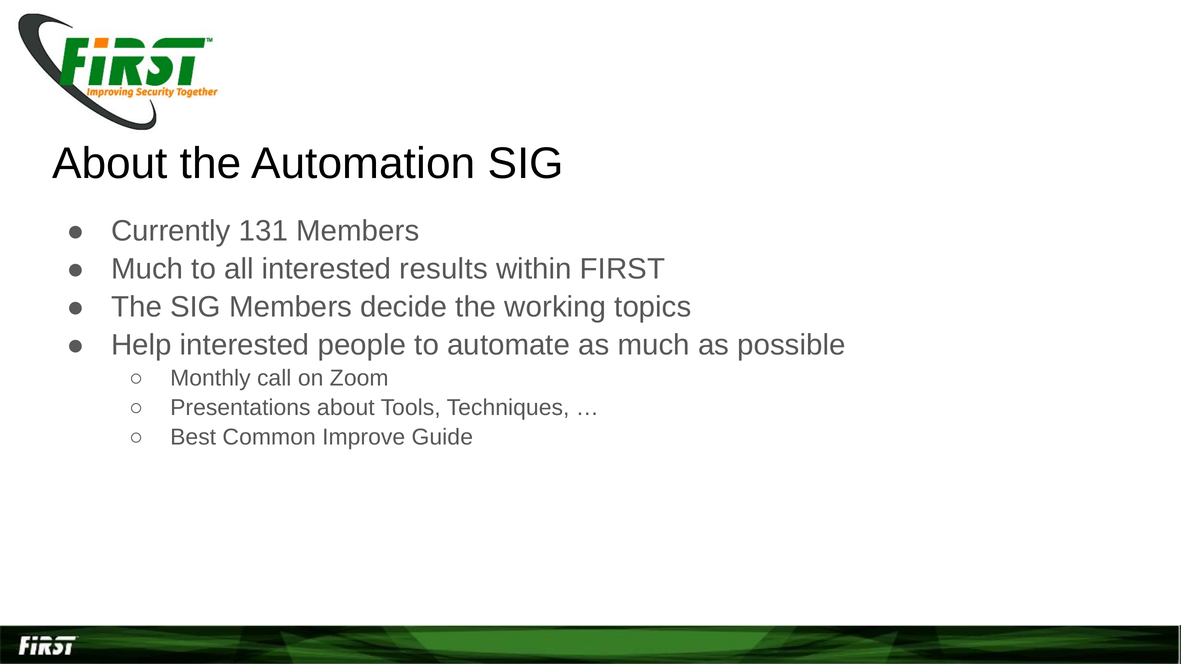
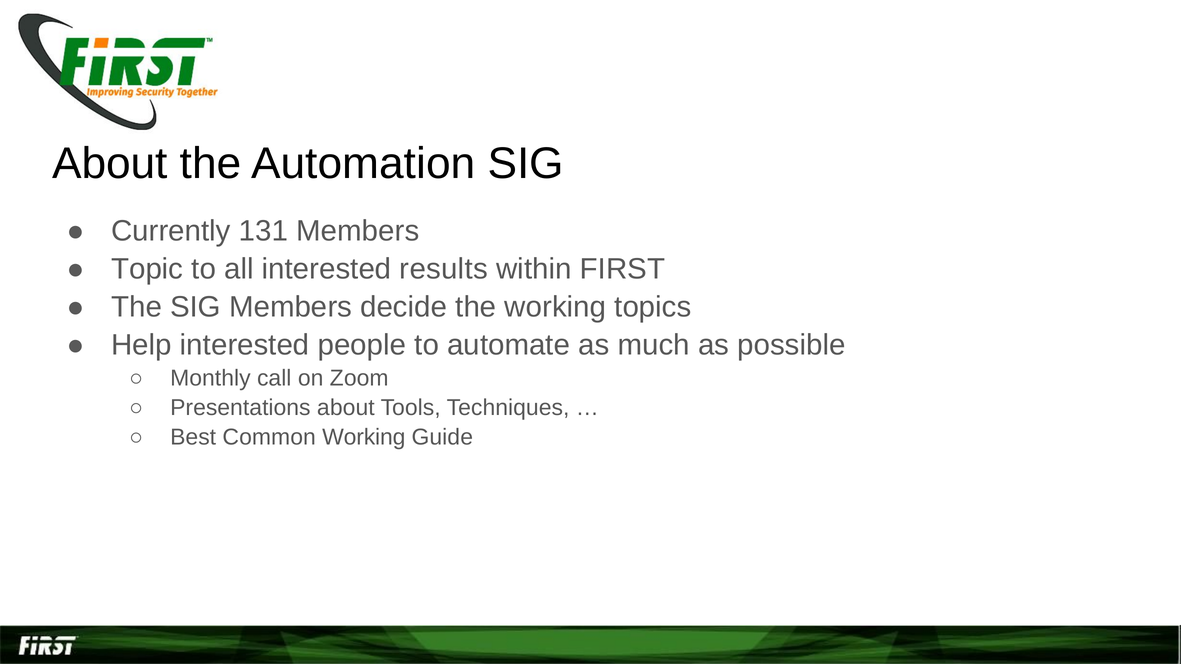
Much: Much -> Topic (147, 269)
Common Improve: Improve -> Working (364, 438)
